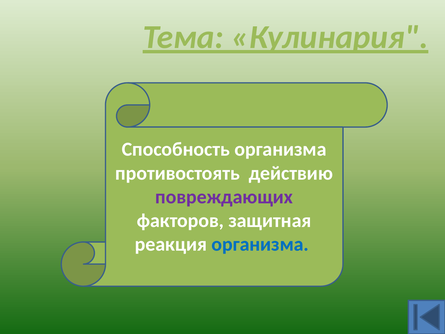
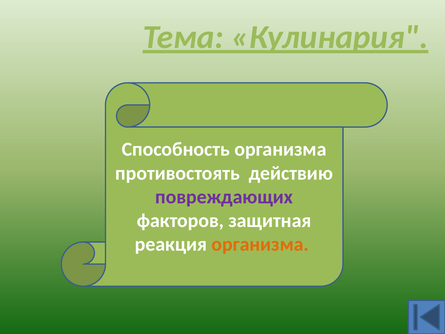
организма colour: blue -> orange (260, 244)
